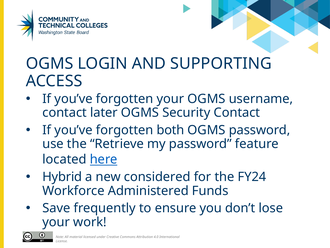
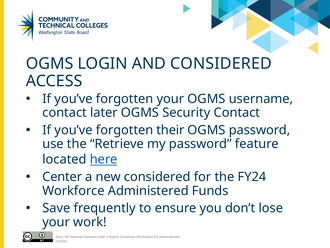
AND SUPPORTING: SUPPORTING -> CONSIDERED (221, 63)
both: both -> their (170, 130)
Hybrid: Hybrid -> Center (62, 177)
